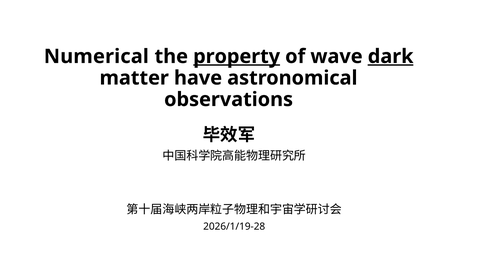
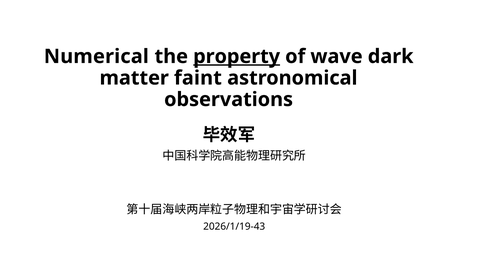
dark underline: present -> none (391, 56)
have: have -> faint (198, 78)
2026/1/19-28: 2026/1/19-28 -> 2026/1/19-43 (234, 226)
